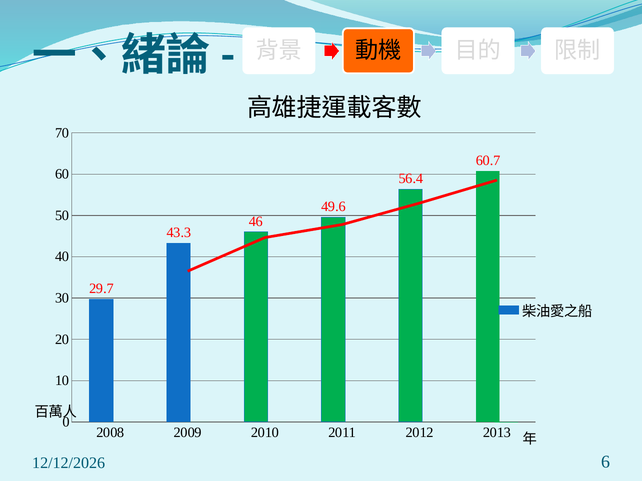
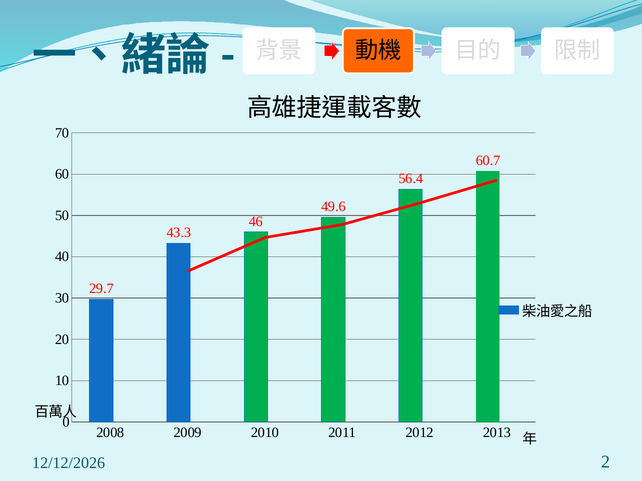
6: 6 -> 2 (605, 462)
